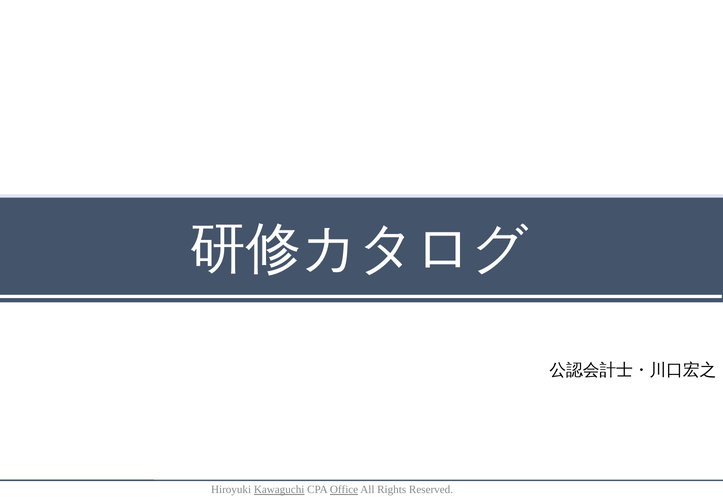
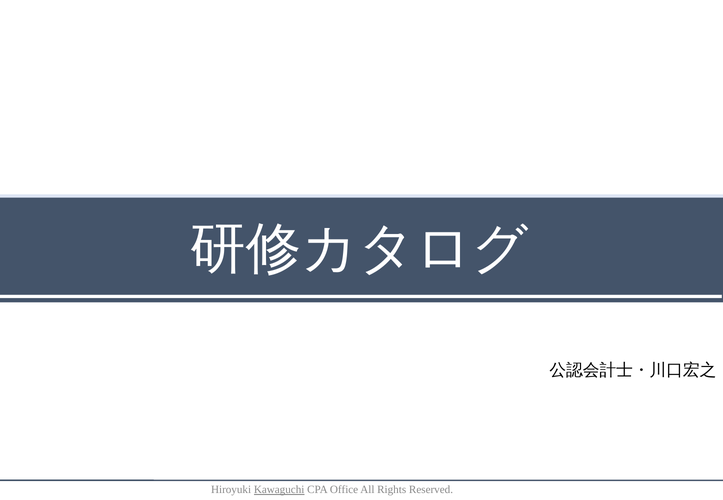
Office underline: present -> none (344, 490)
